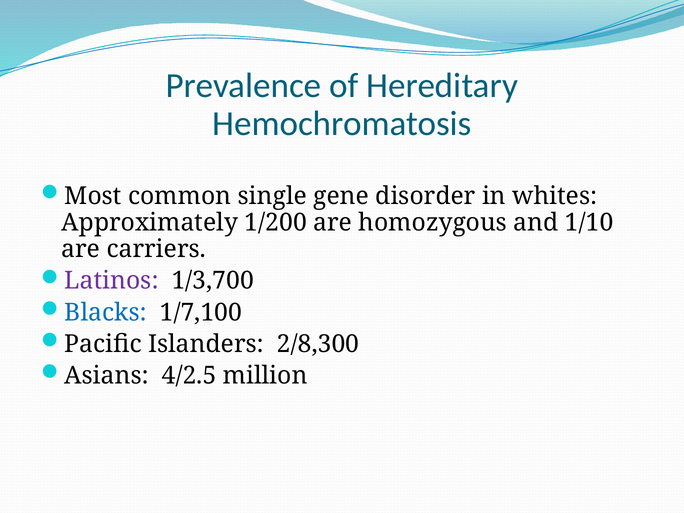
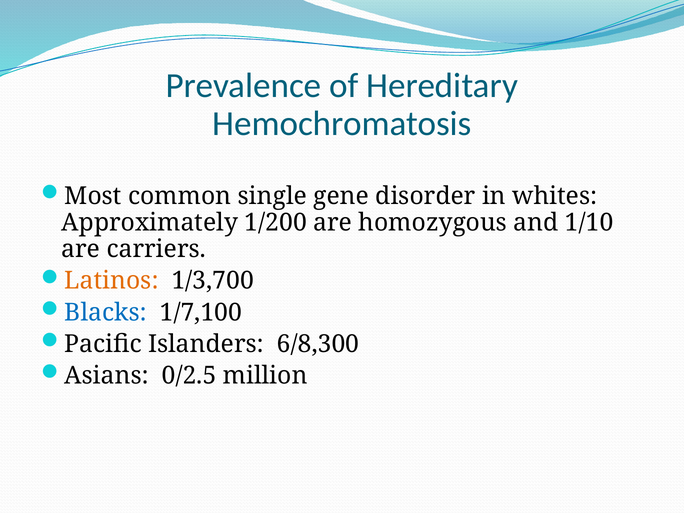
Latinos colour: purple -> orange (112, 281)
2/8,300: 2/8,300 -> 6/8,300 (318, 344)
4/2.5: 4/2.5 -> 0/2.5 (189, 376)
